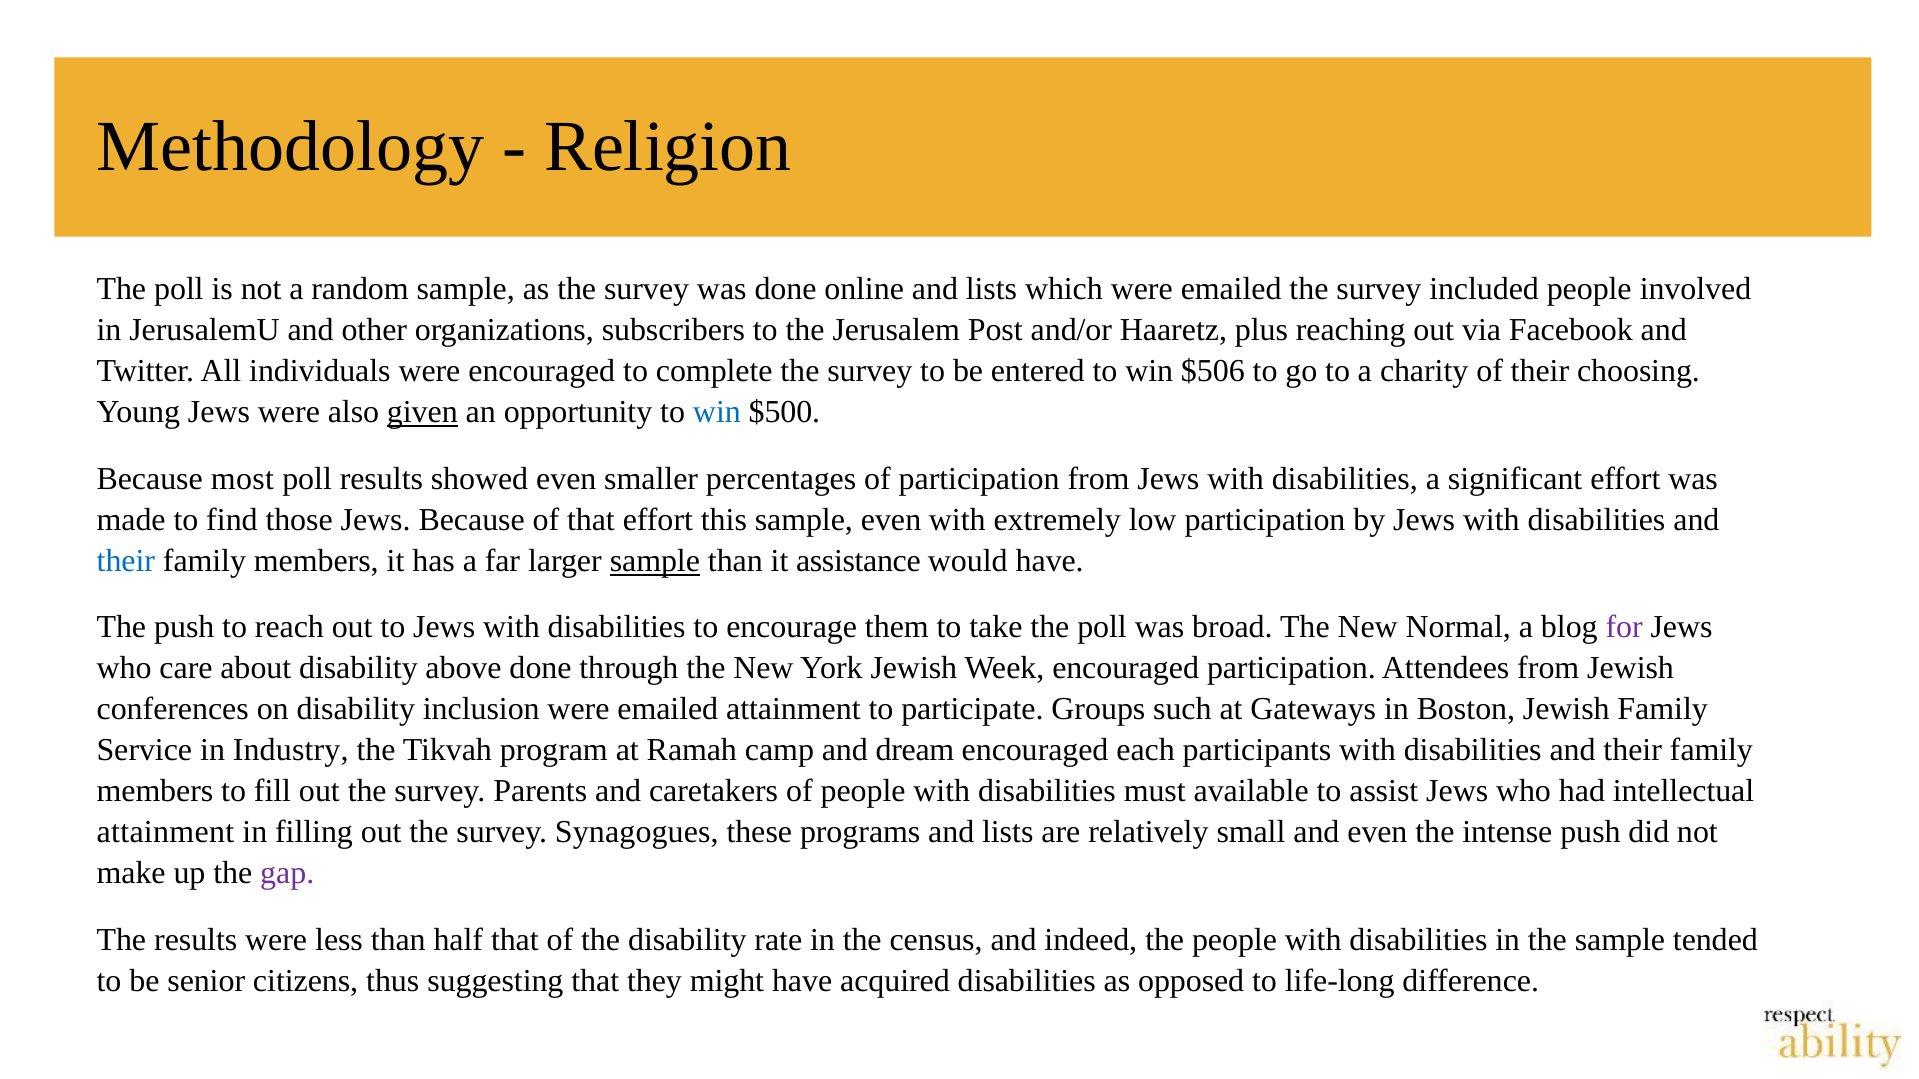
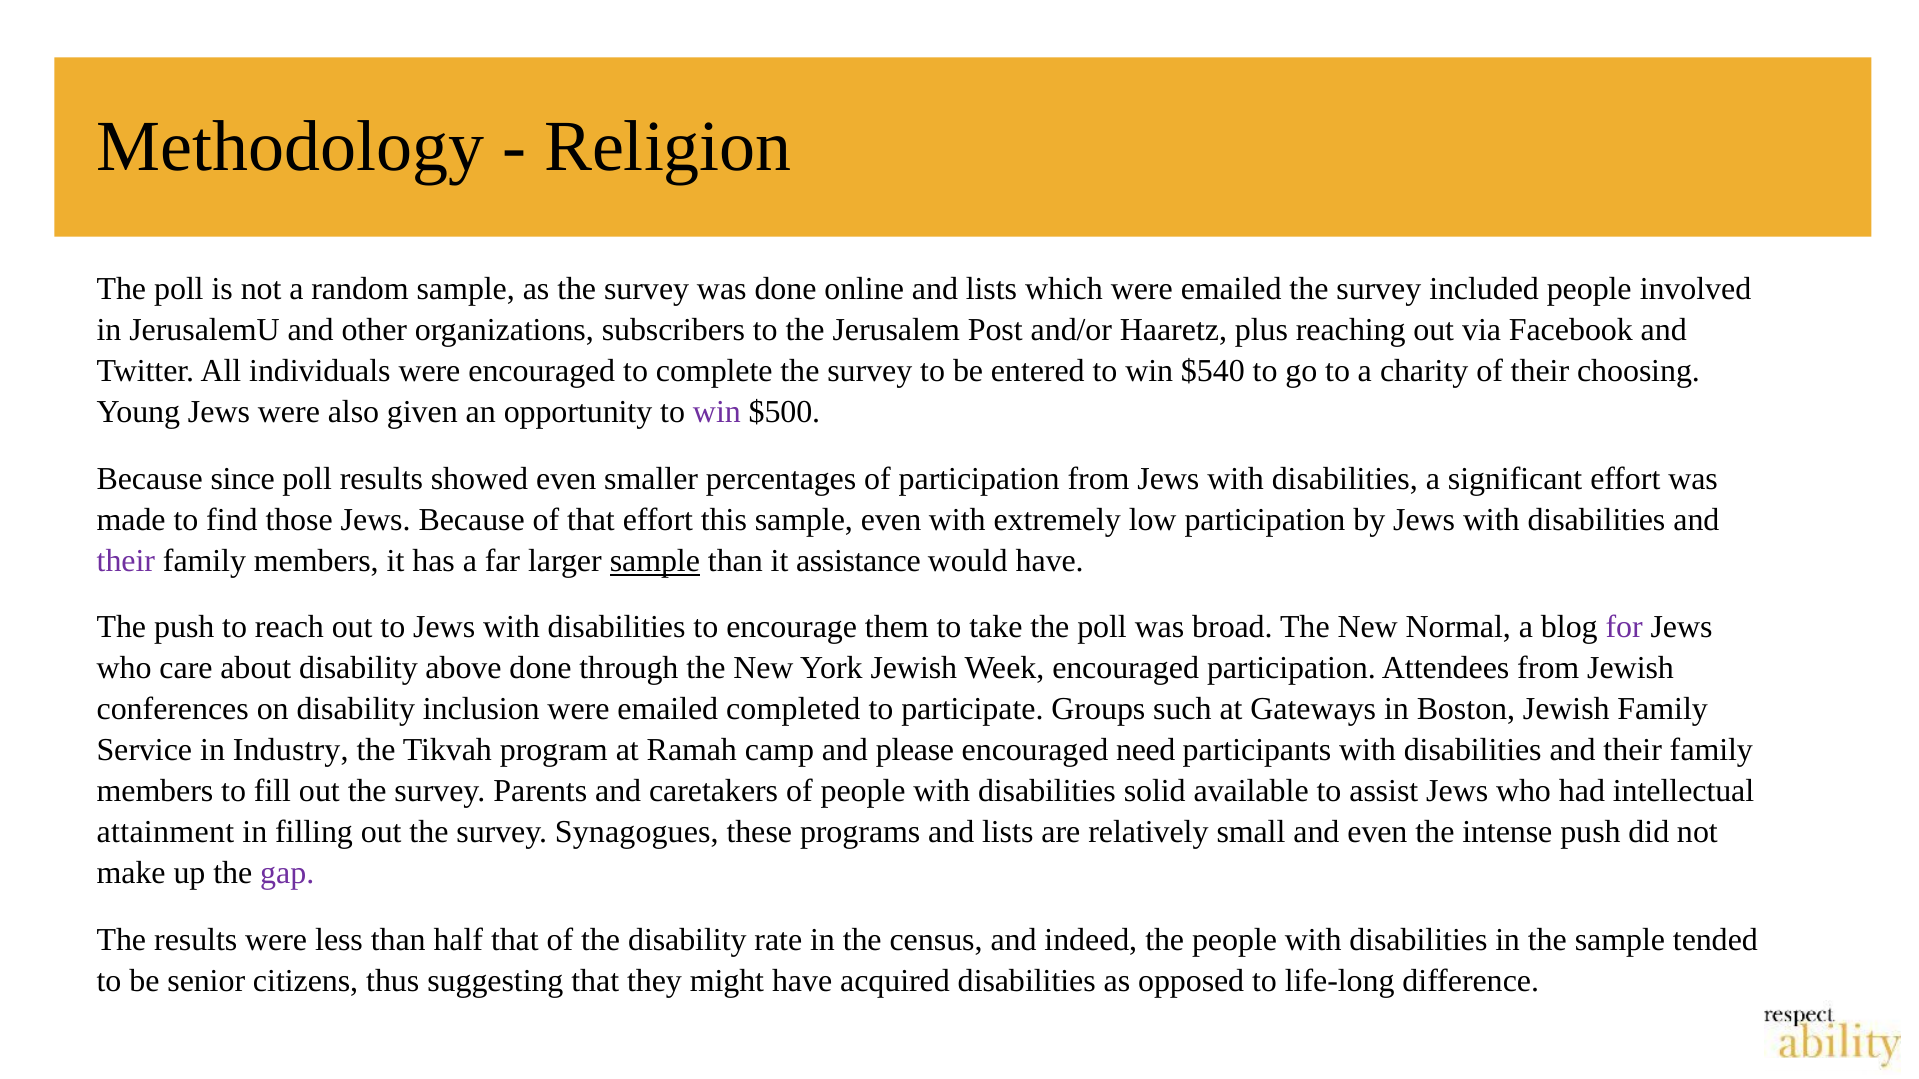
$506: $506 -> $540 (1213, 371)
given underline: present -> none (422, 412)
win colour: blue -> purple (717, 412)
most: most -> since (243, 479)
their colour: blue -> purple (126, 561)
emailed attainment: attainment -> completed (793, 710)
dream: dream -> please (915, 751)
each: each -> need (1146, 751)
must: must -> solid (1155, 792)
